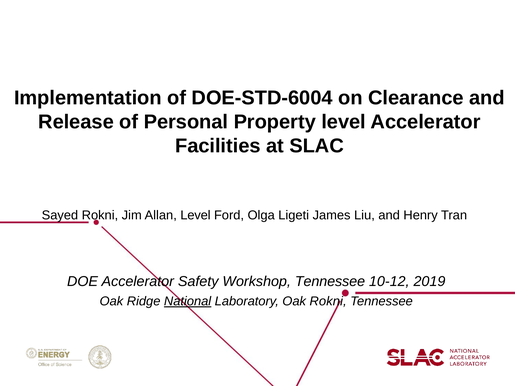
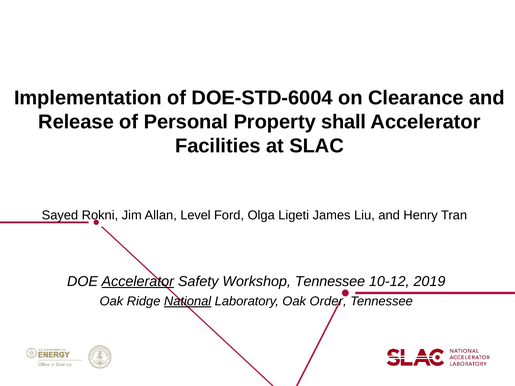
Property level: level -> shall (344, 122)
Accelerator underline: none -> present (138, 282)
Oak Rokni: Rokni -> Order (328, 301)
